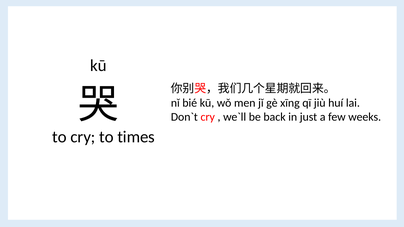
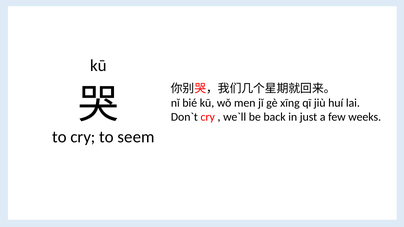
times: times -> seem (136, 137)
